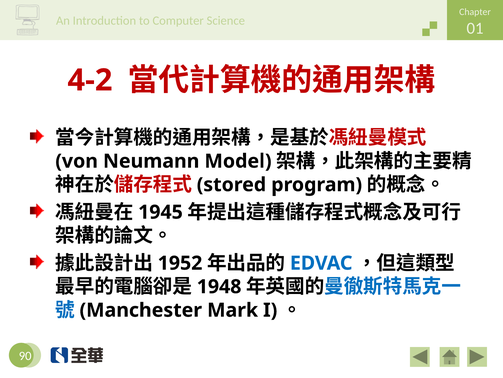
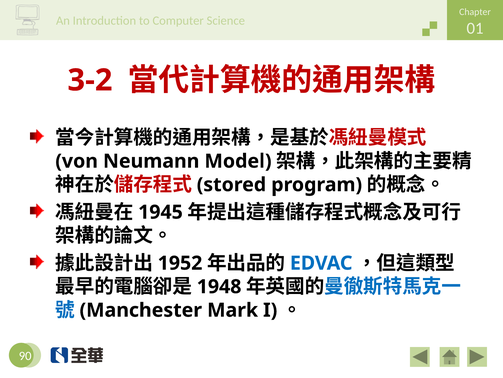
4-2: 4-2 -> 3-2 (90, 80)
